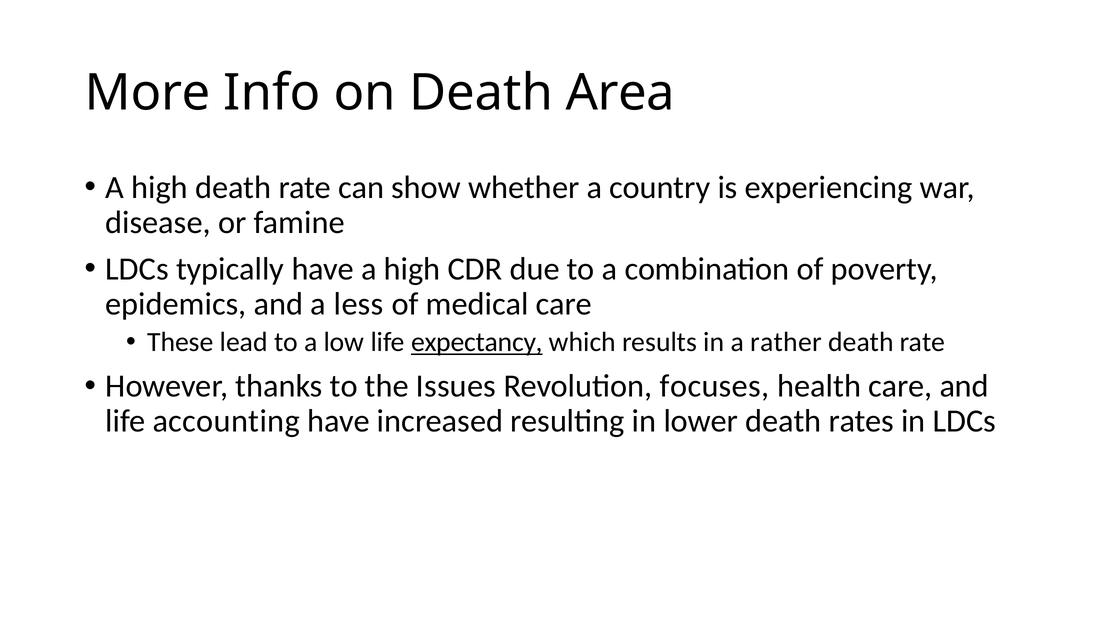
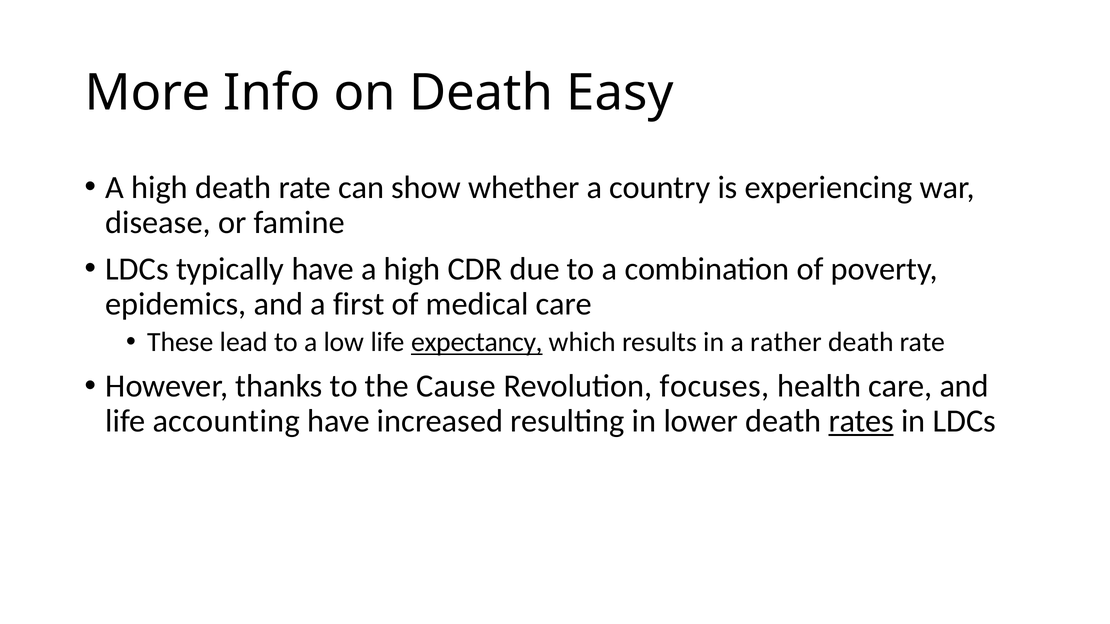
Area: Area -> Easy (620, 93)
less: less -> first (359, 304)
Issues: Issues -> Cause (456, 386)
rates underline: none -> present (861, 421)
